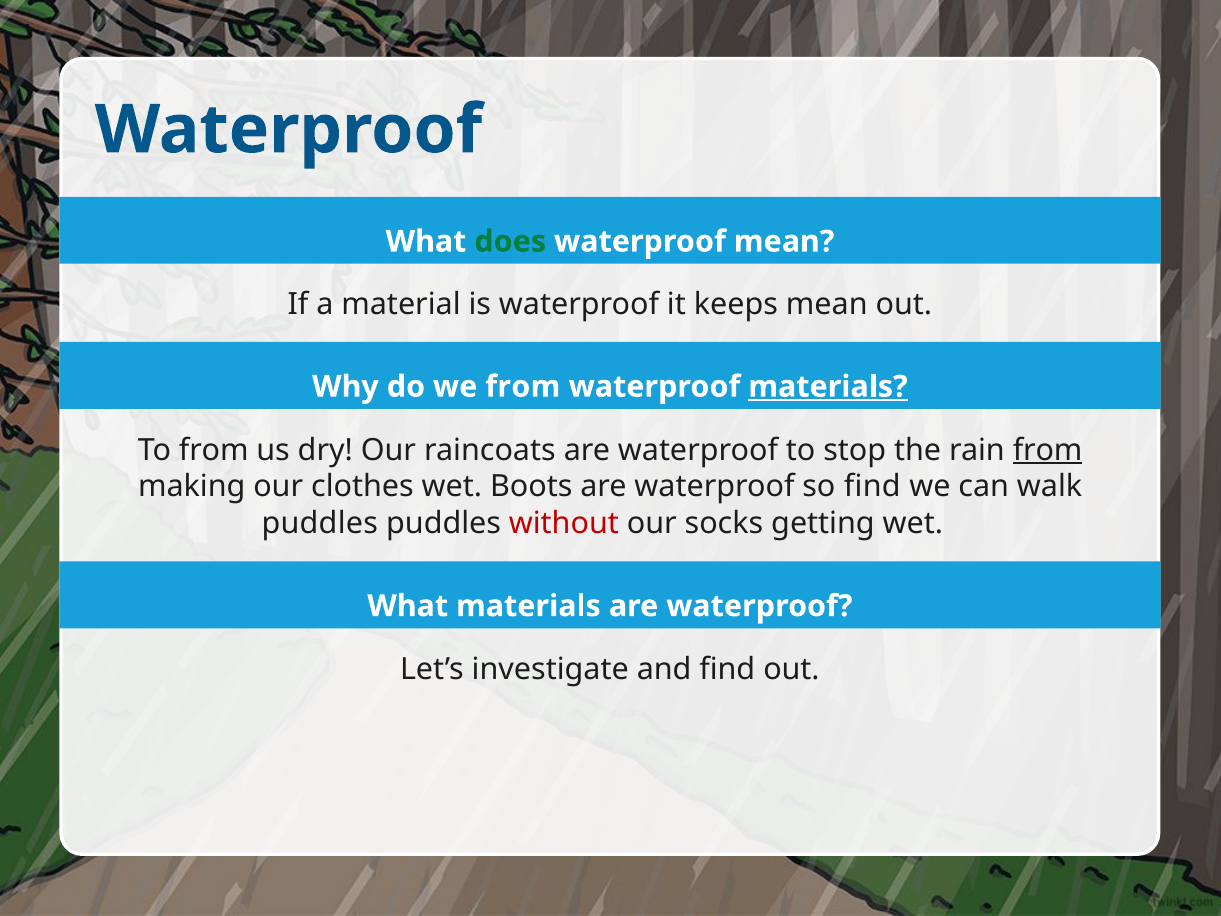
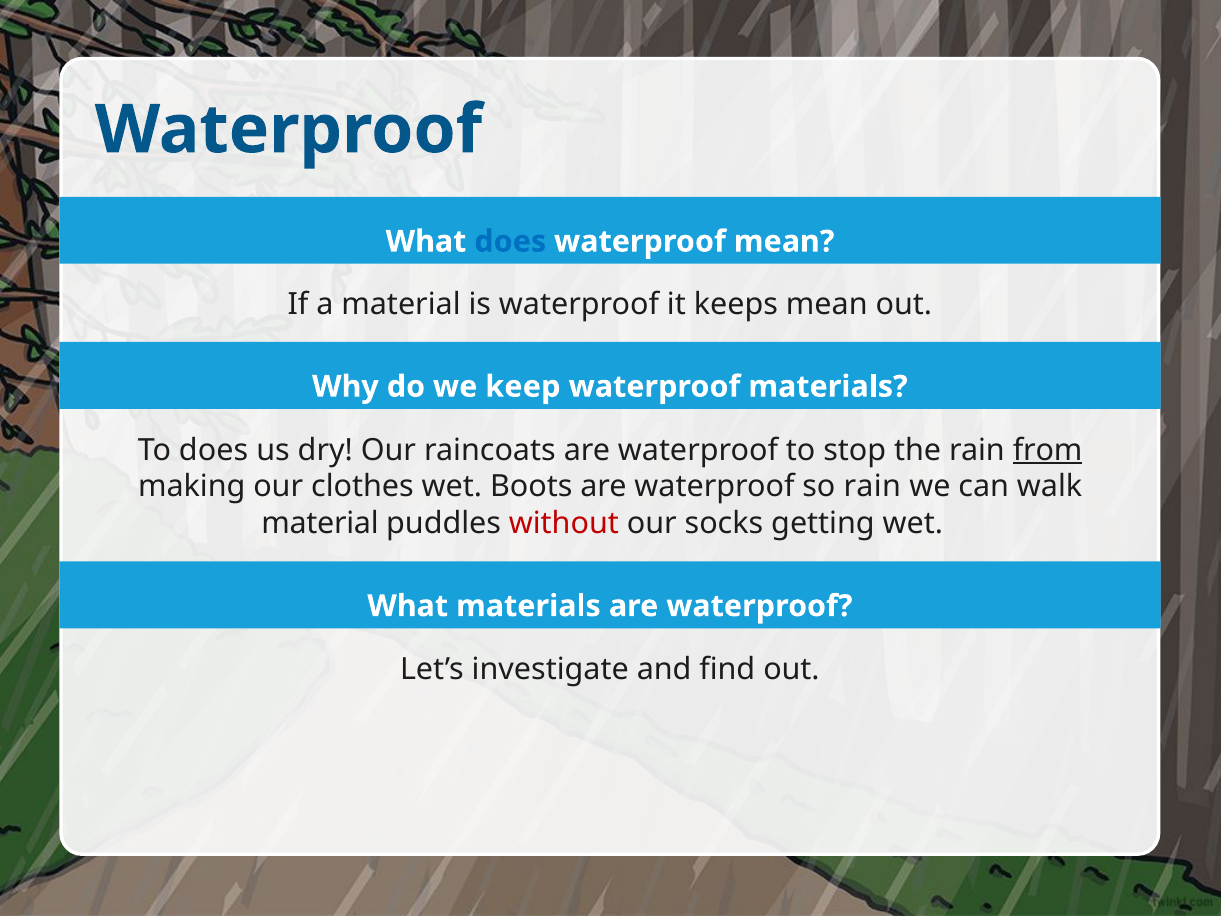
does colour: green -> blue (510, 241)
we from: from -> keep (523, 387)
materials underline: present -> none (828, 387)
To from: from -> does (214, 450)
so find: find -> rain (872, 487)
puddles: puddles -> material (320, 523)
